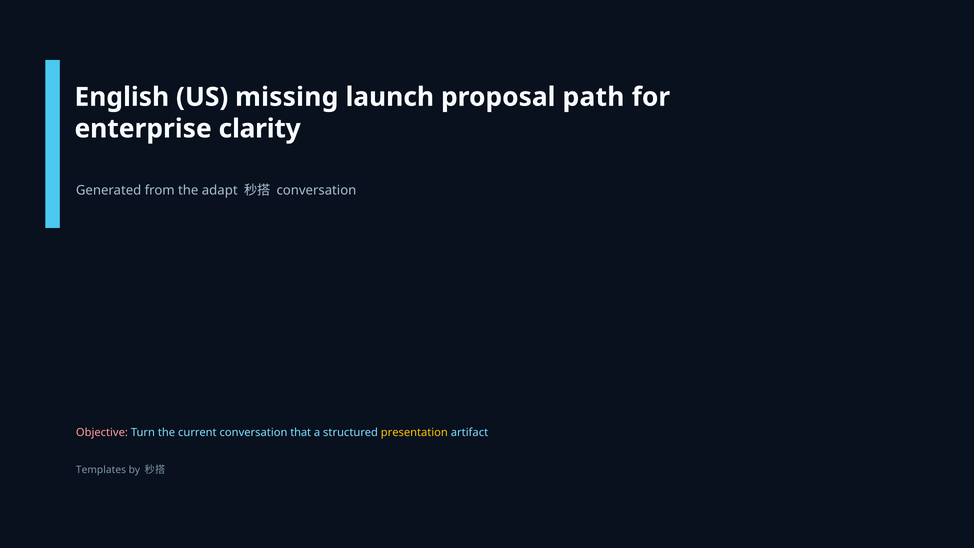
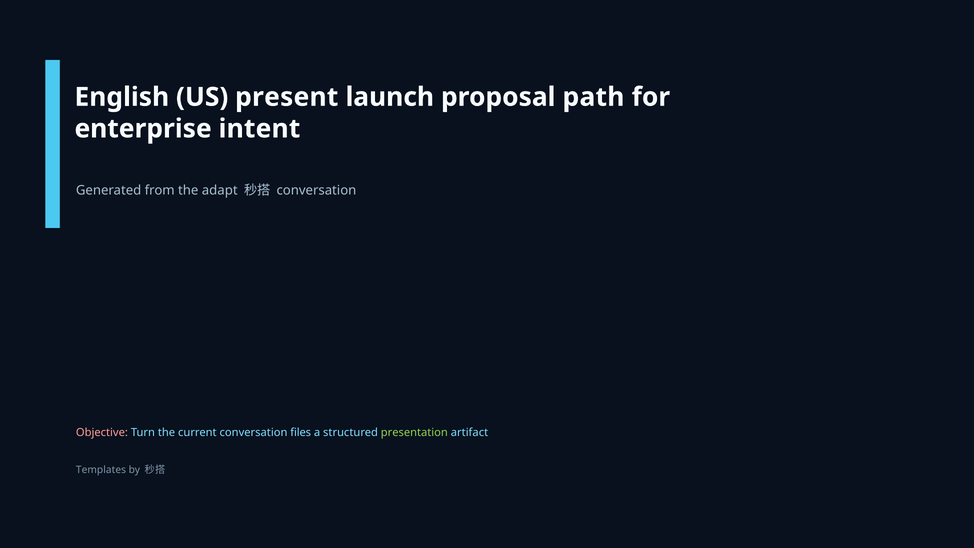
missing: missing -> present (287, 97)
clarity: clarity -> intent (259, 129)
that: that -> files (301, 432)
presentation colour: yellow -> light green (414, 432)
